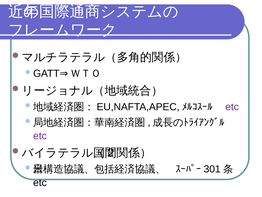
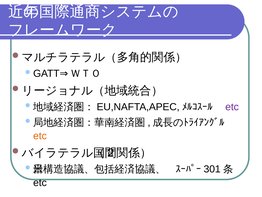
etc colour: purple -> orange (40, 136)
